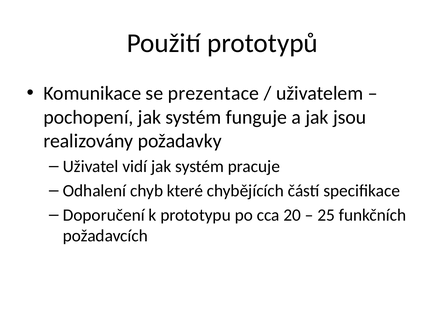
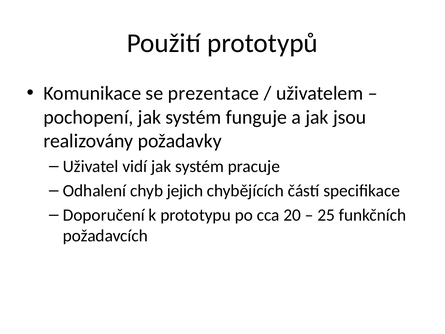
které: které -> jejich (185, 191)
